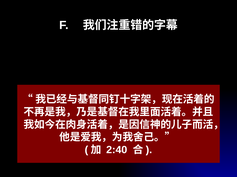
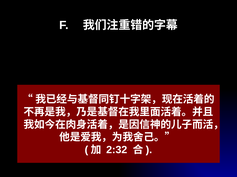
2:40: 2:40 -> 2:32 (117, 150)
